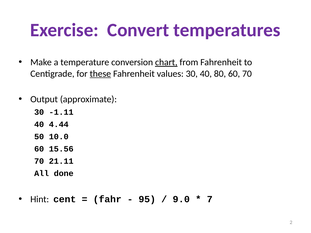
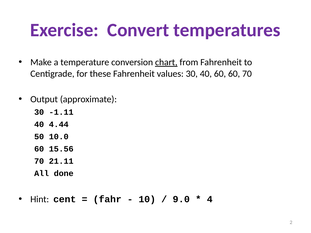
these underline: present -> none (100, 74)
40 80: 80 -> 60 (220, 74)
95: 95 -> 10 (147, 199)
7: 7 -> 4 (210, 199)
